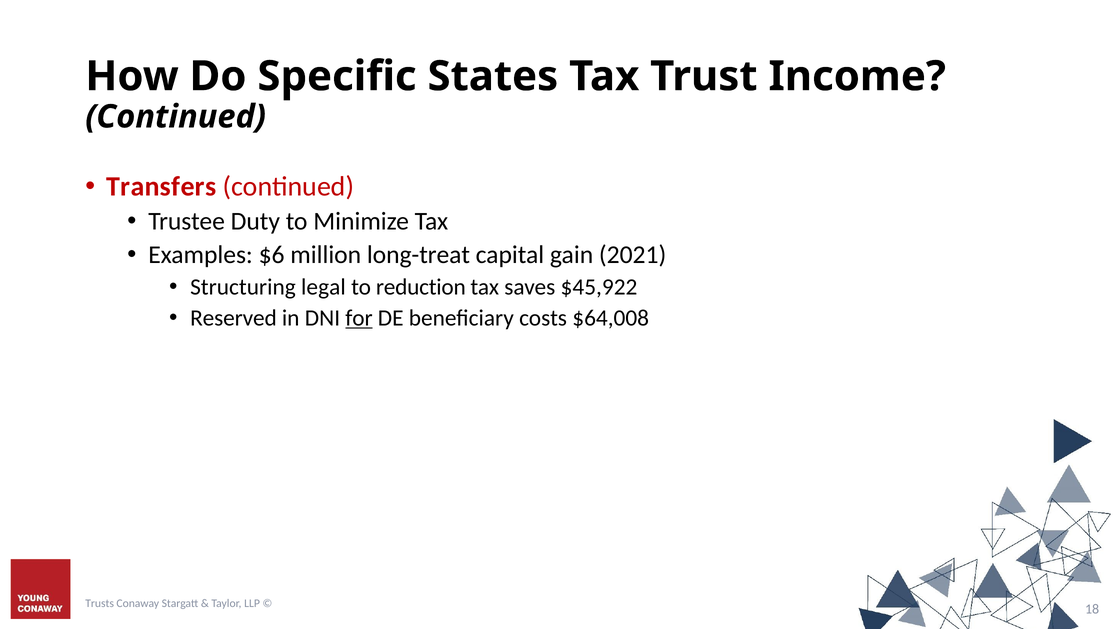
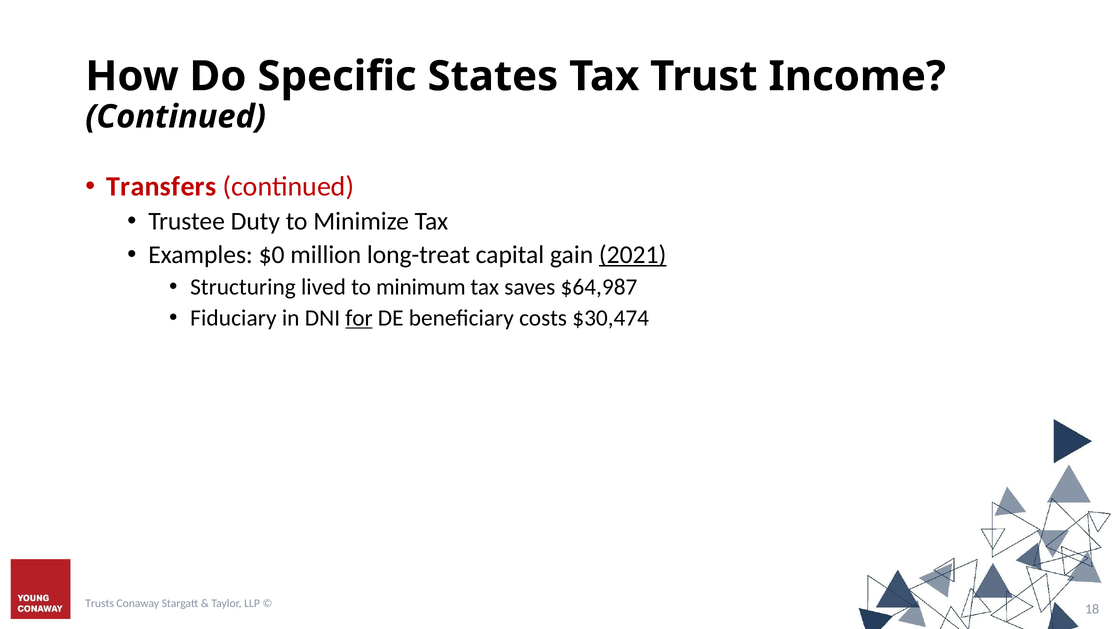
$6: $6 -> $0 (272, 255)
2021 underline: none -> present (633, 255)
legal: legal -> lived (323, 287)
reduction: reduction -> minimum (421, 287)
$45,922: $45,922 -> $64,987 (599, 287)
Reserved: Reserved -> Fiduciary (233, 318)
$64,008: $64,008 -> $30,474 (611, 318)
